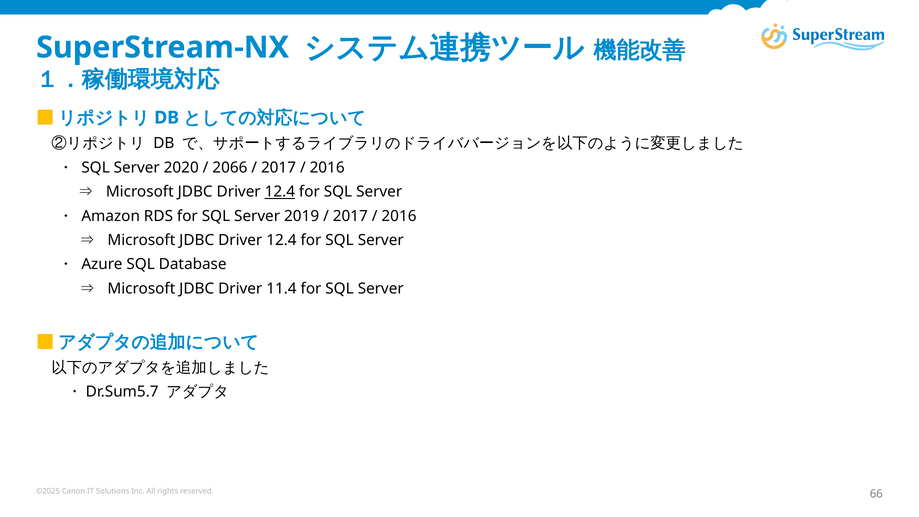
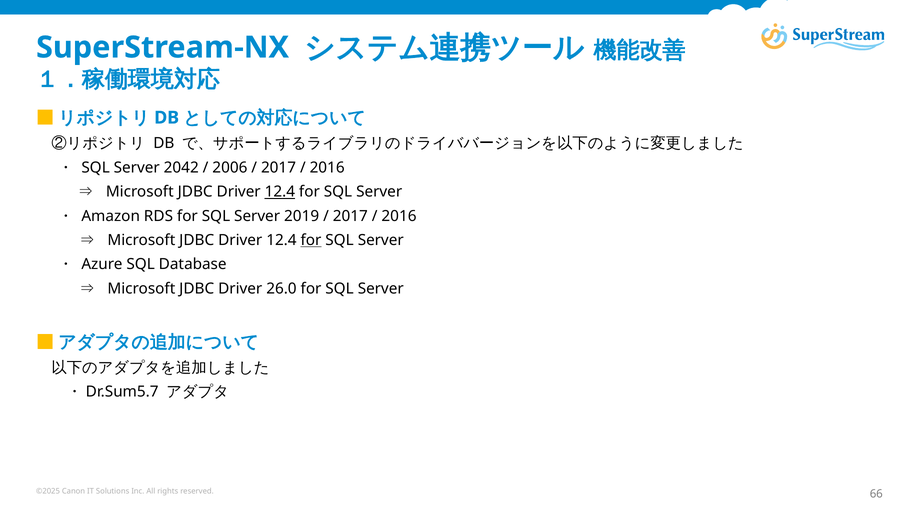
2020: 2020 -> 2042 (181, 167)
2066: 2066 -> 2006 (230, 167)
for underline: none -> present (311, 240)
11.4: 11.4 -> 26.0 (281, 289)
